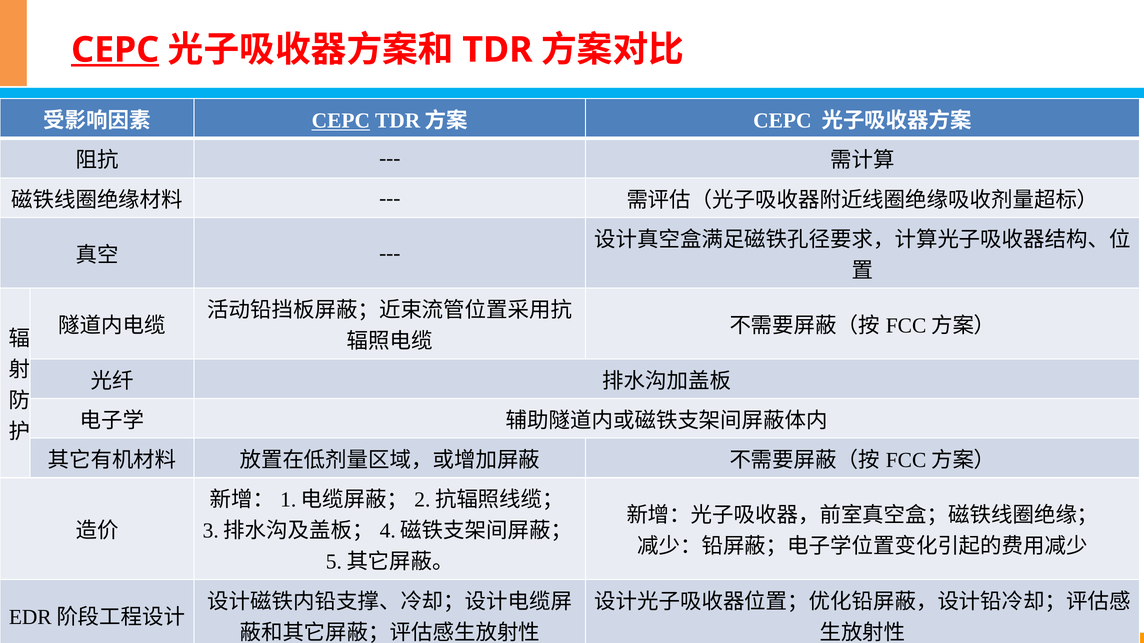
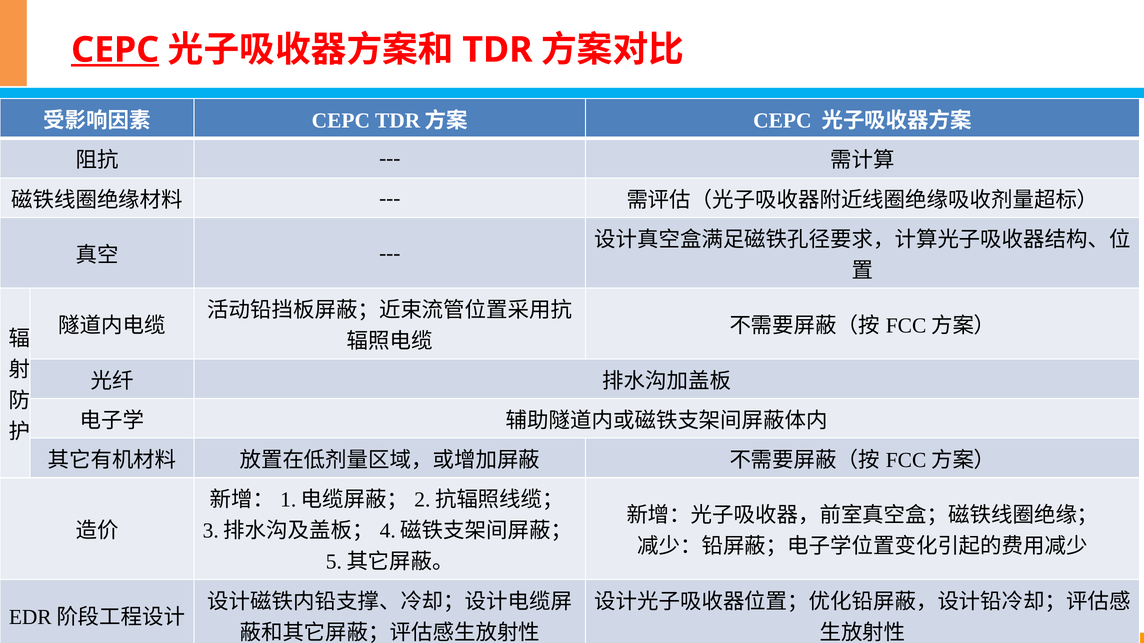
CEPC underline: present -> none (341, 121)
